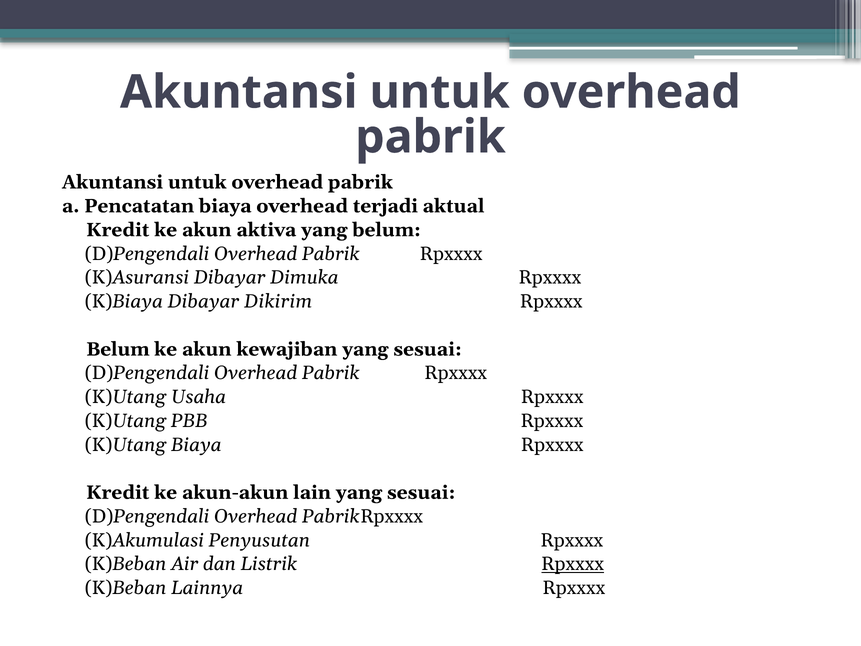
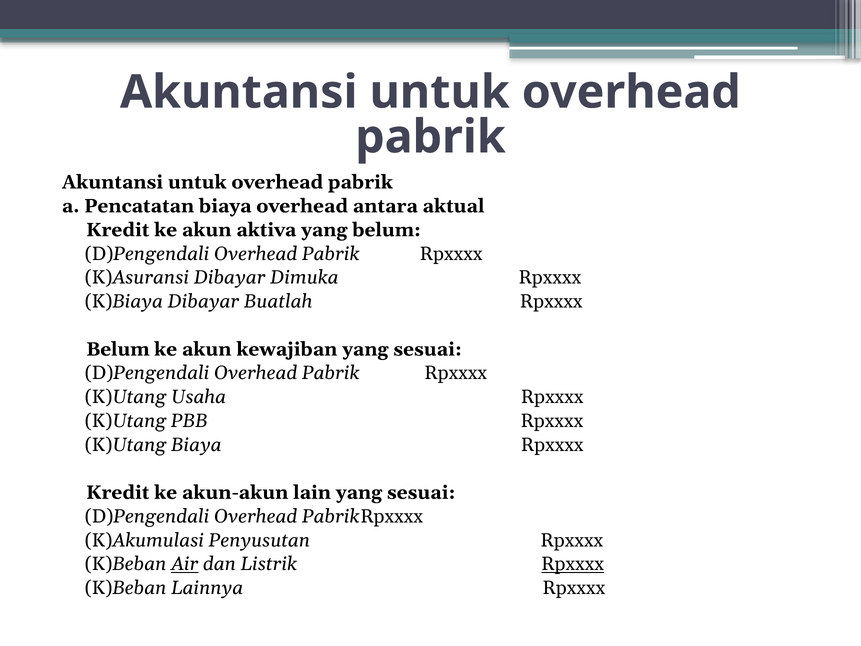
terjadi: terjadi -> antara (385, 206)
Dikirim: Dikirim -> Buatlah (278, 301)
Air underline: none -> present (185, 564)
